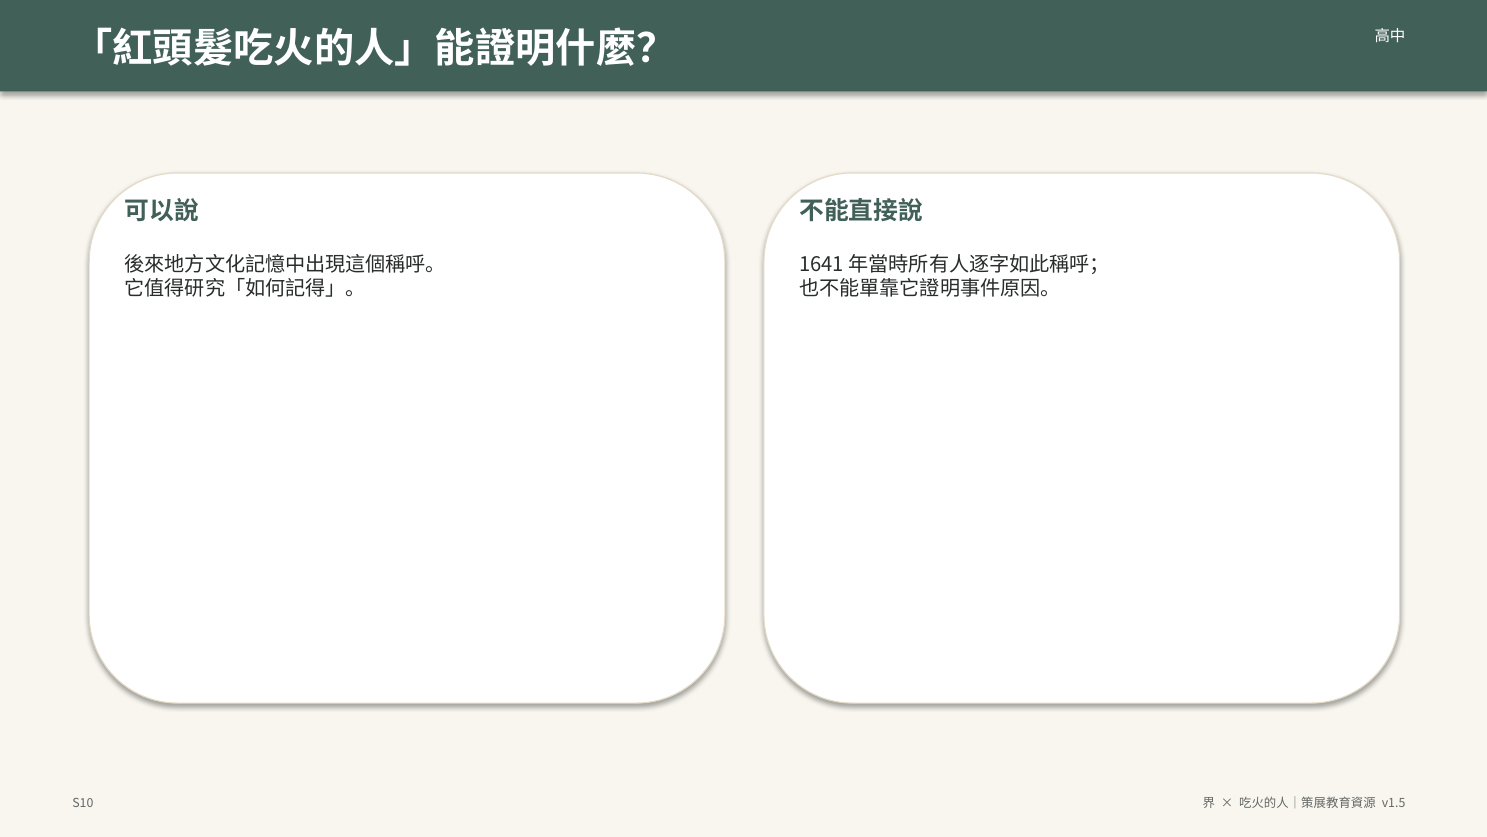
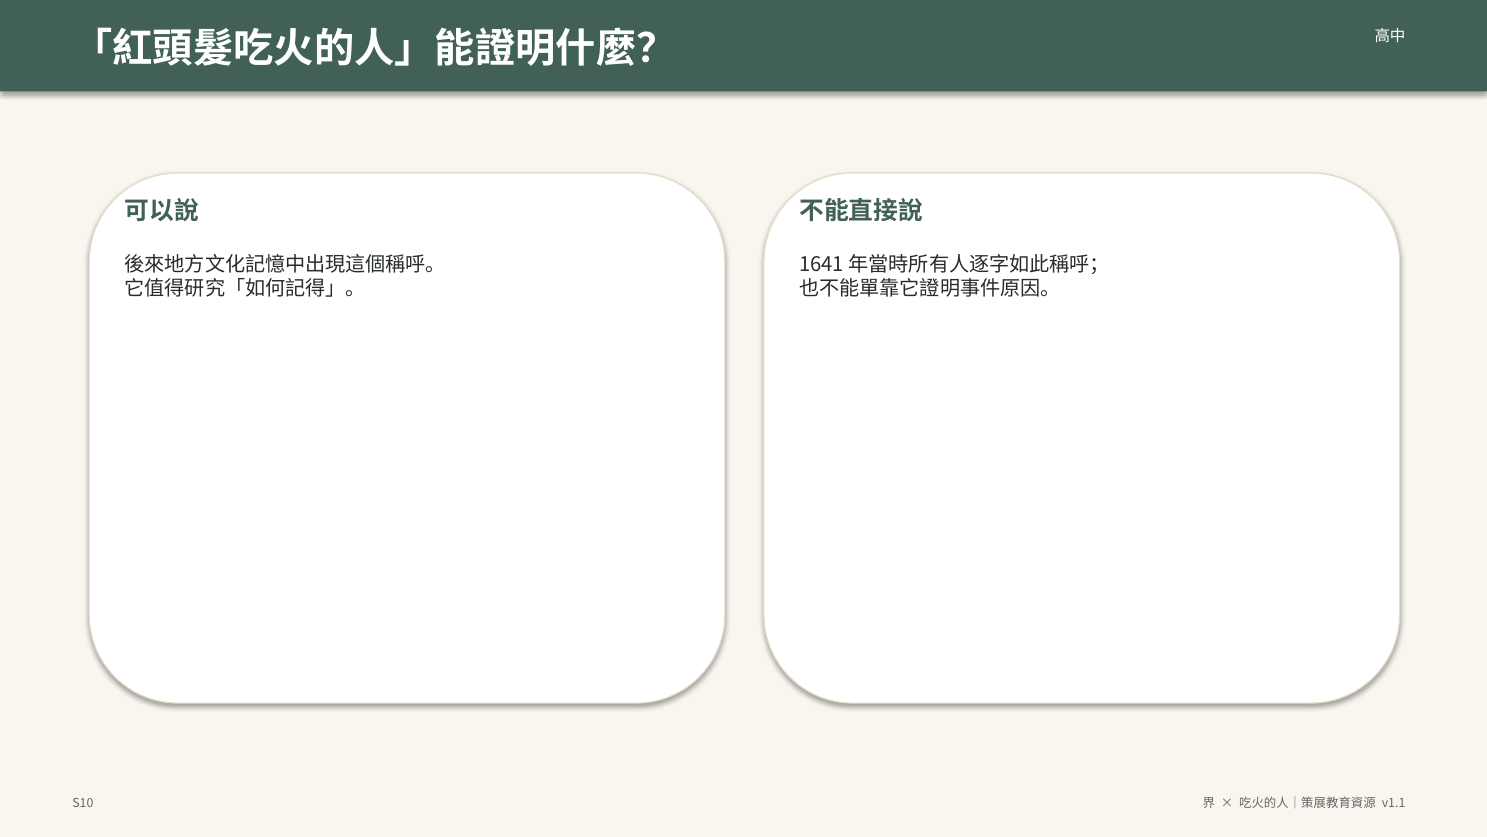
v1.5: v1.5 -> v1.1 (1394, 803)
